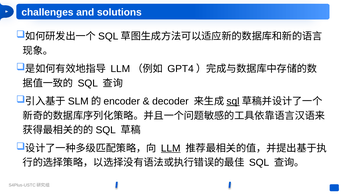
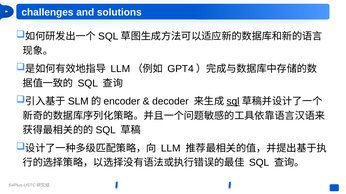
LLM underline: present -> none (171, 149)
